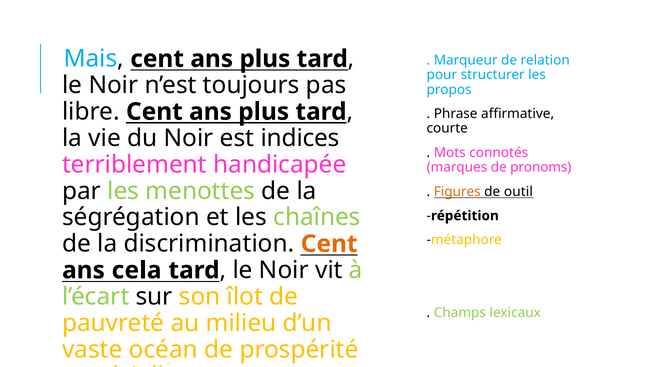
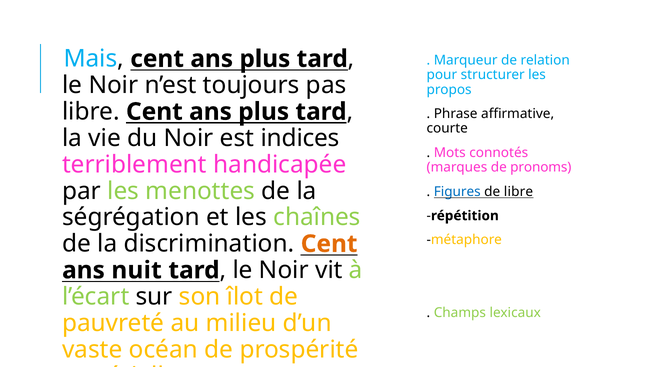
Figures colour: orange -> blue (457, 191)
de outil: outil -> libre (518, 191)
cela: cela -> nuit (137, 270)
